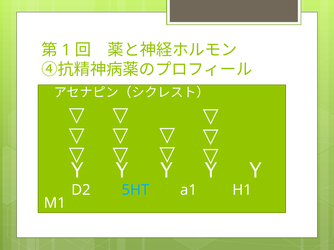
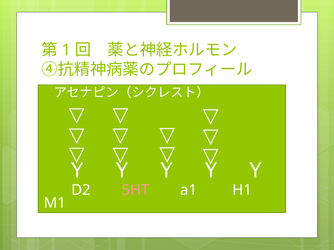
5HT colour: light blue -> pink (135, 190)
